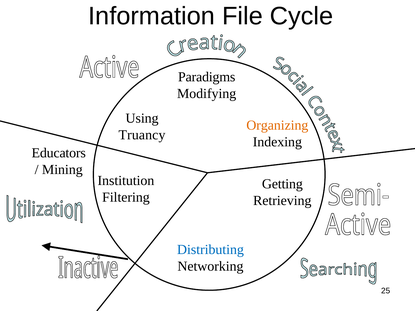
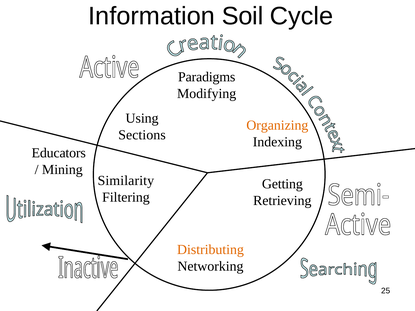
File: File -> Soil (243, 16)
Truancy: Truancy -> Sections (142, 135)
Institution: Institution -> Similarity (126, 181)
Distributing colour: blue -> orange (210, 250)
